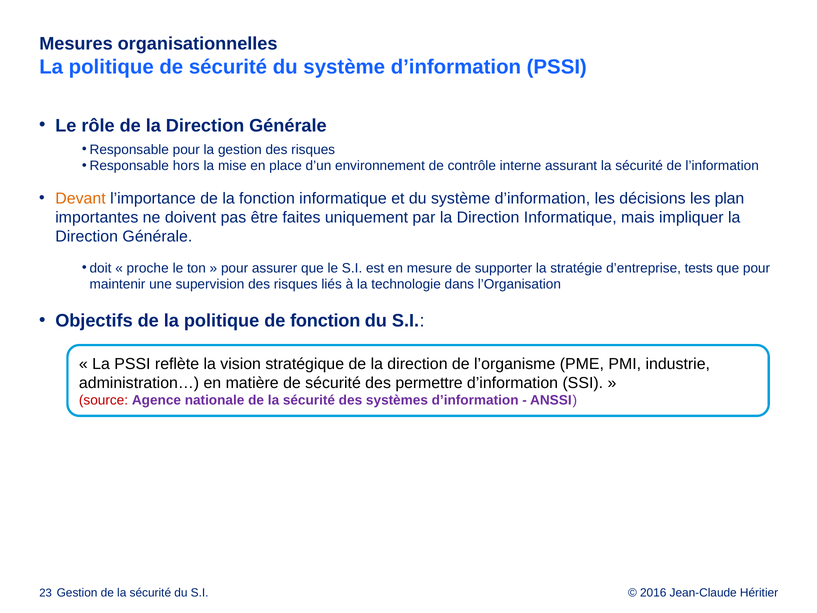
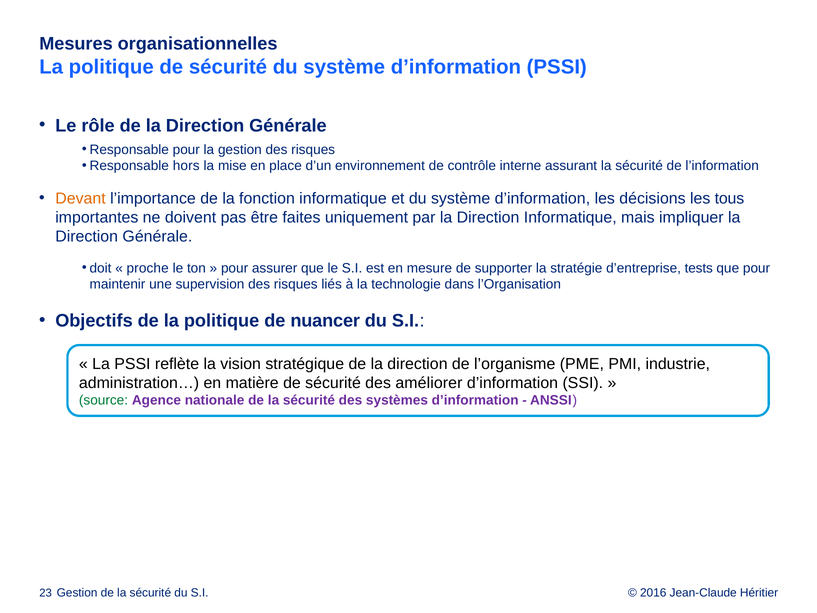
plan: plan -> tous (729, 198)
de fonction: fonction -> nuancer (325, 321)
permettre: permettre -> améliorer (429, 383)
source colour: red -> green (103, 400)
